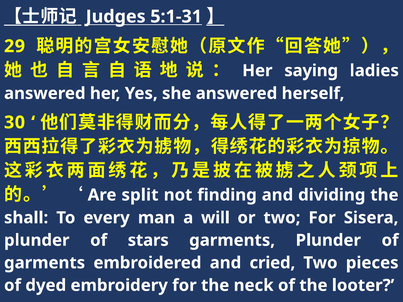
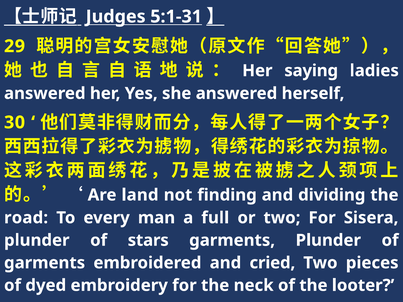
split: split -> land (140, 195)
shall: shall -> road (26, 218)
will: will -> full (215, 218)
